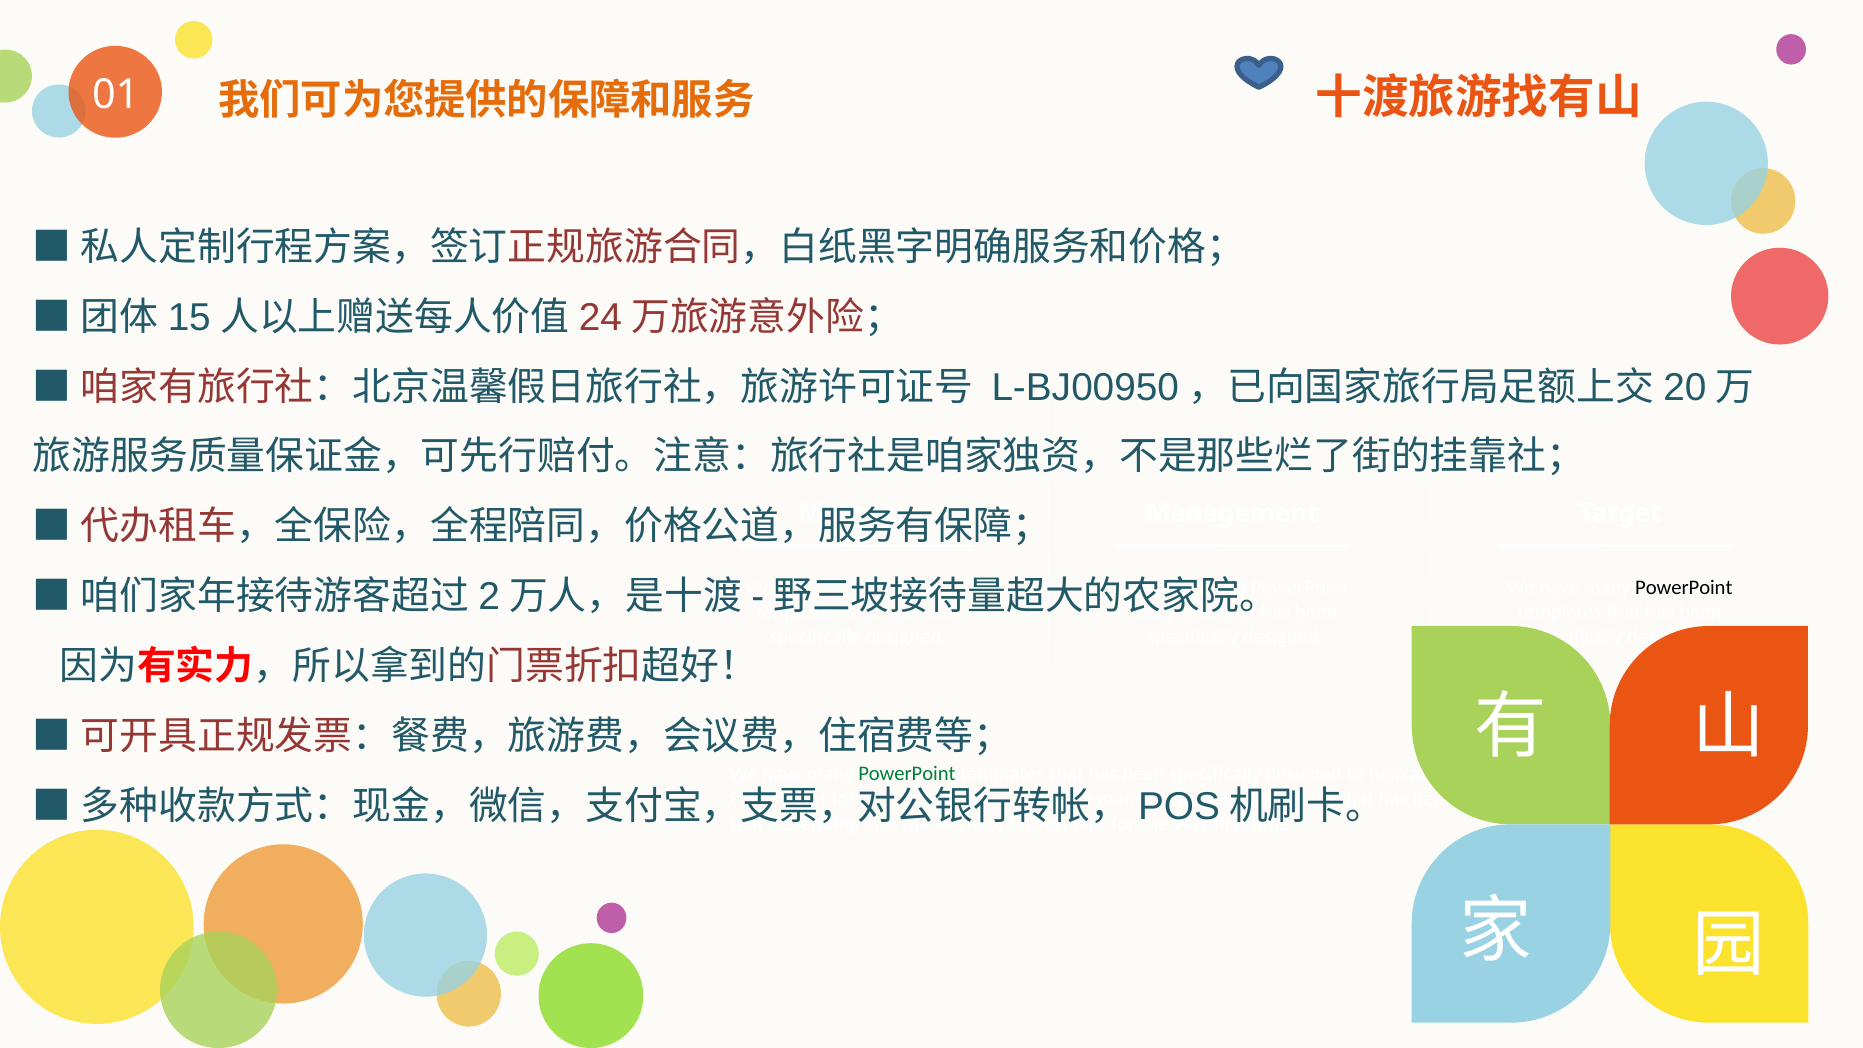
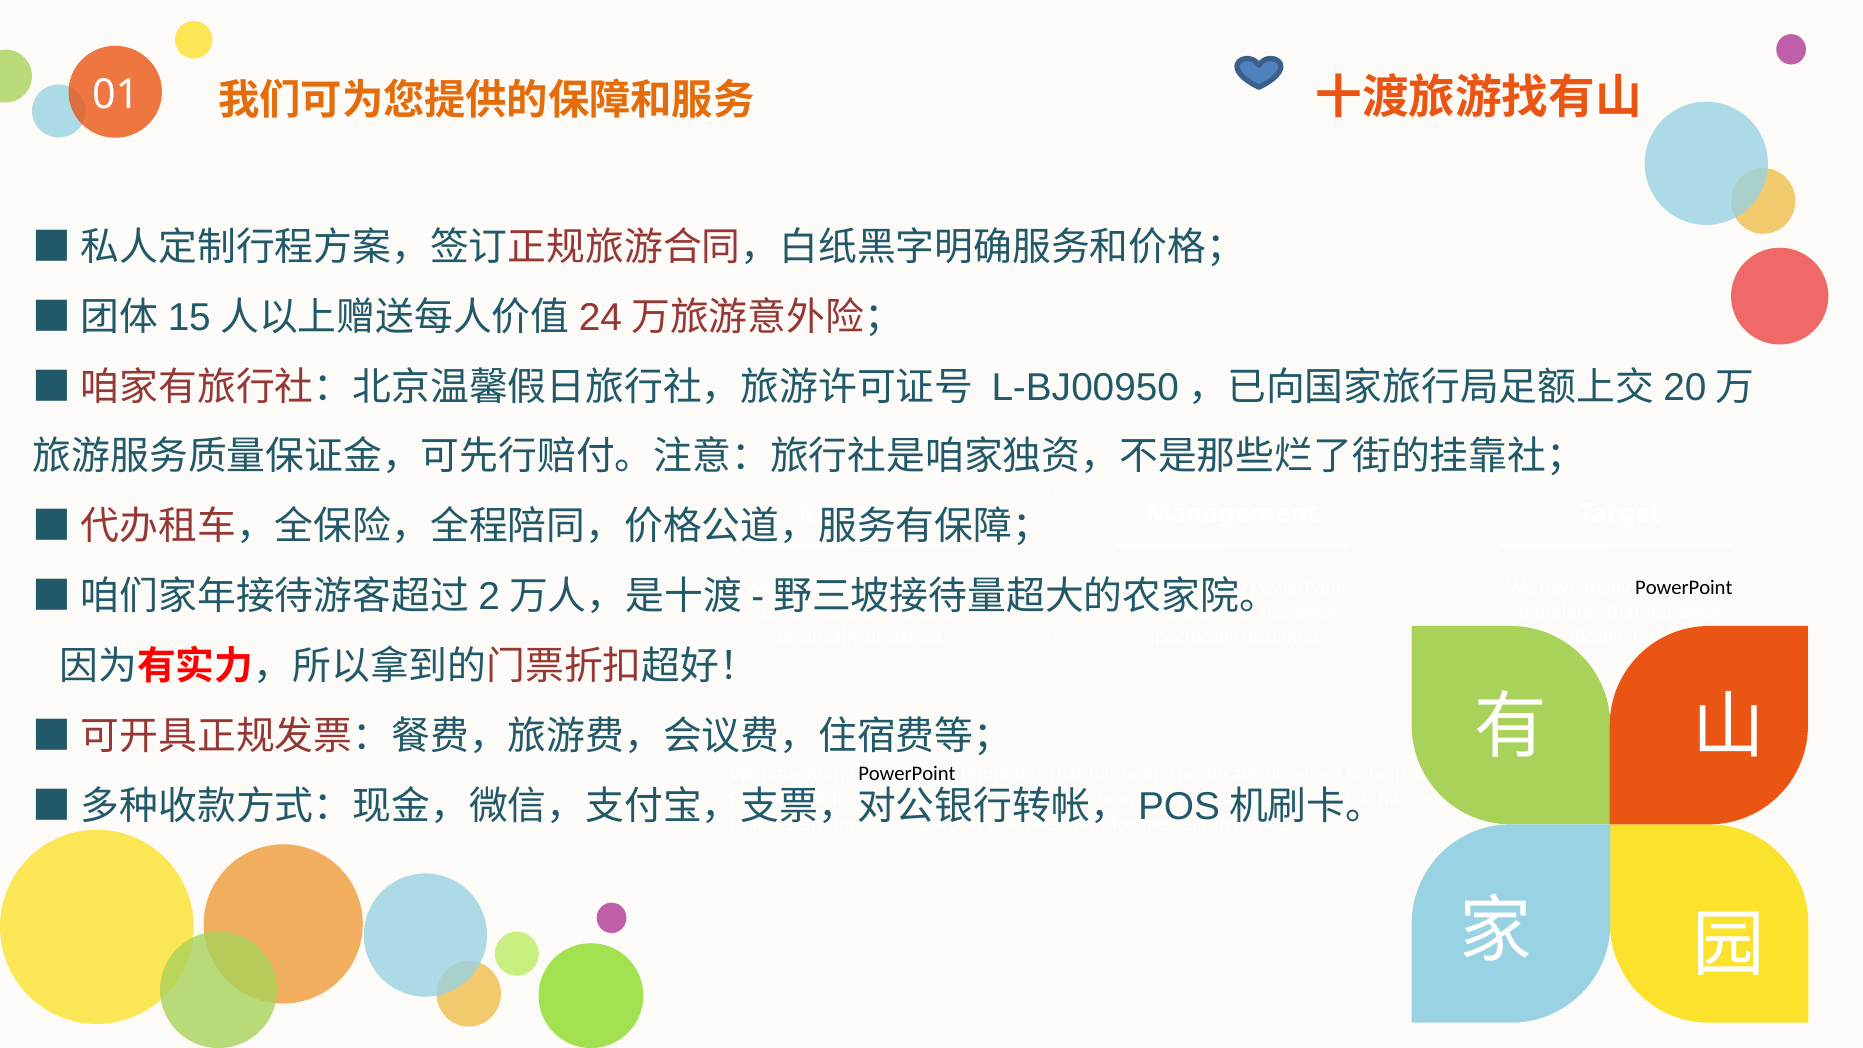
PowerPoint colour: green -> black (907, 774)
